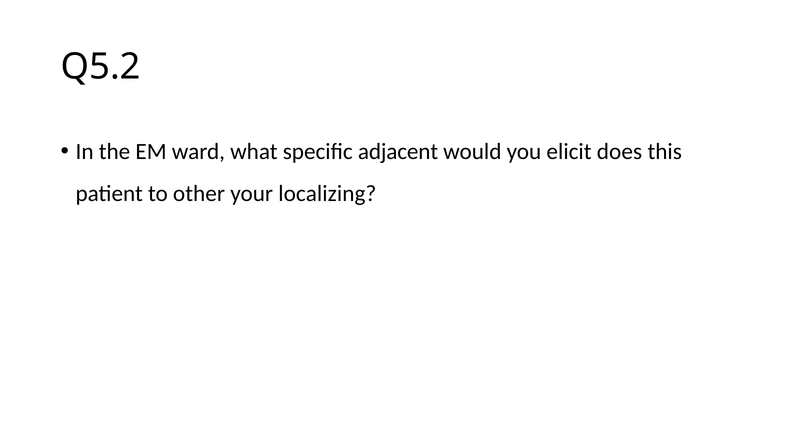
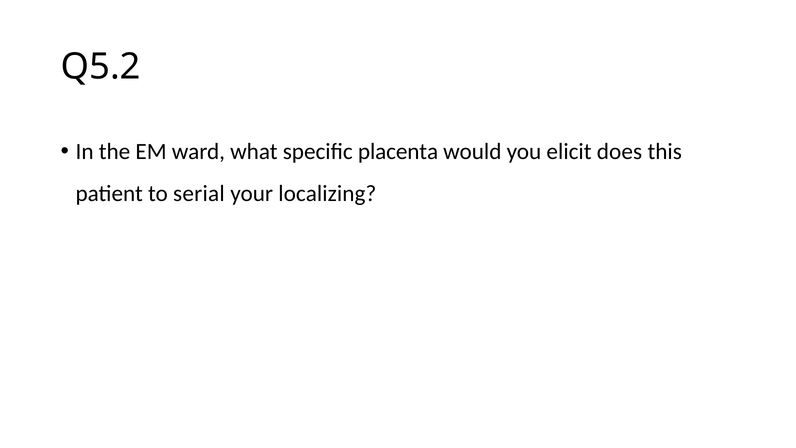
adjacent: adjacent -> placenta (398, 152)
other: other -> serial (199, 193)
